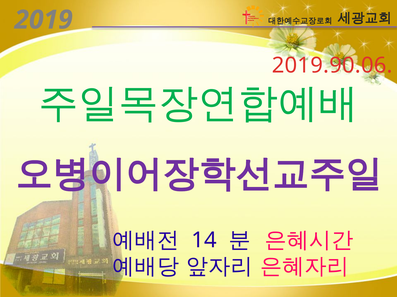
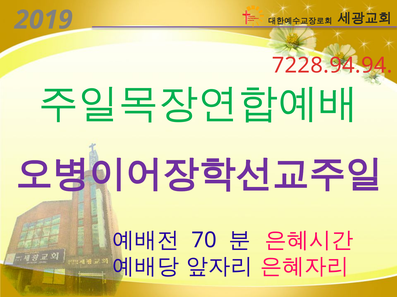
2019.90.06: 2019.90.06 -> 7228.94.94 (332, 66)
14: 14 -> 70 (204, 241)
